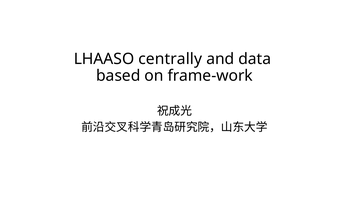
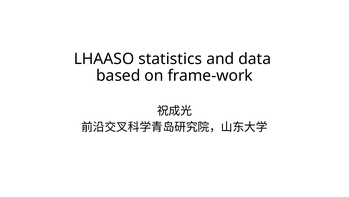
centrally: centrally -> statistics (170, 59)
